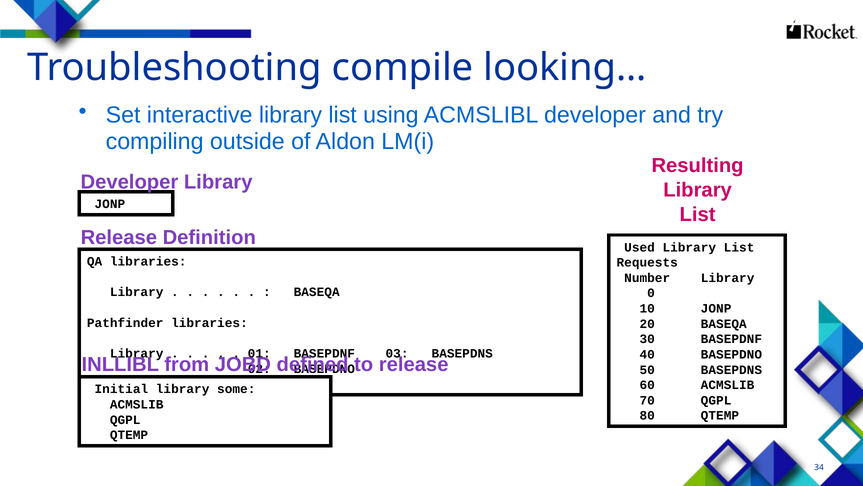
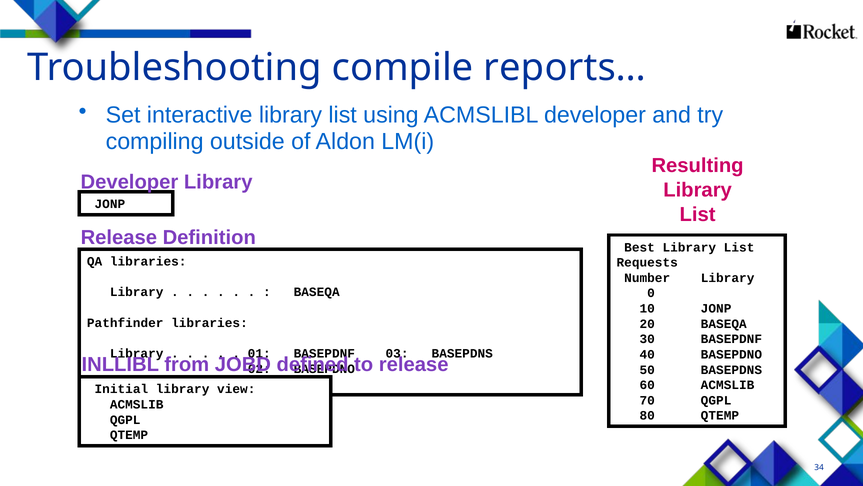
looking…: looking… -> reports… (565, 68)
Used: Used -> Best (640, 247)
some: some -> view (236, 389)
